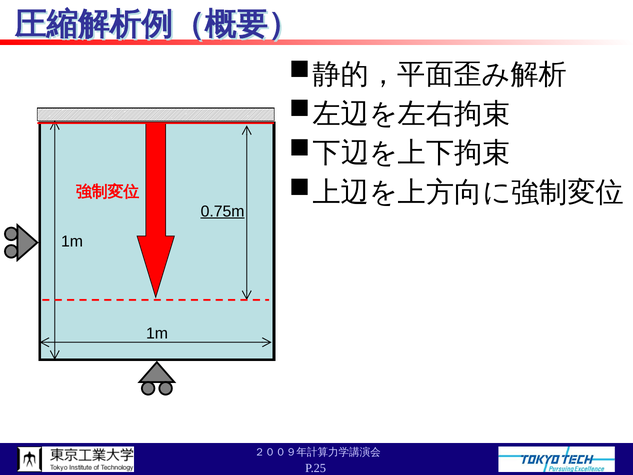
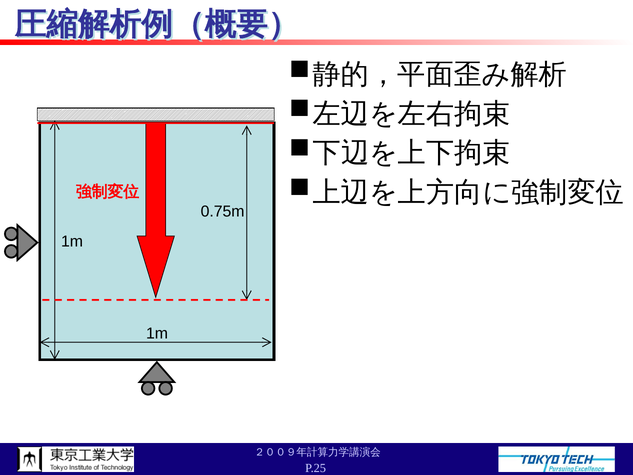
0.75m underline: present -> none (223, 211)
